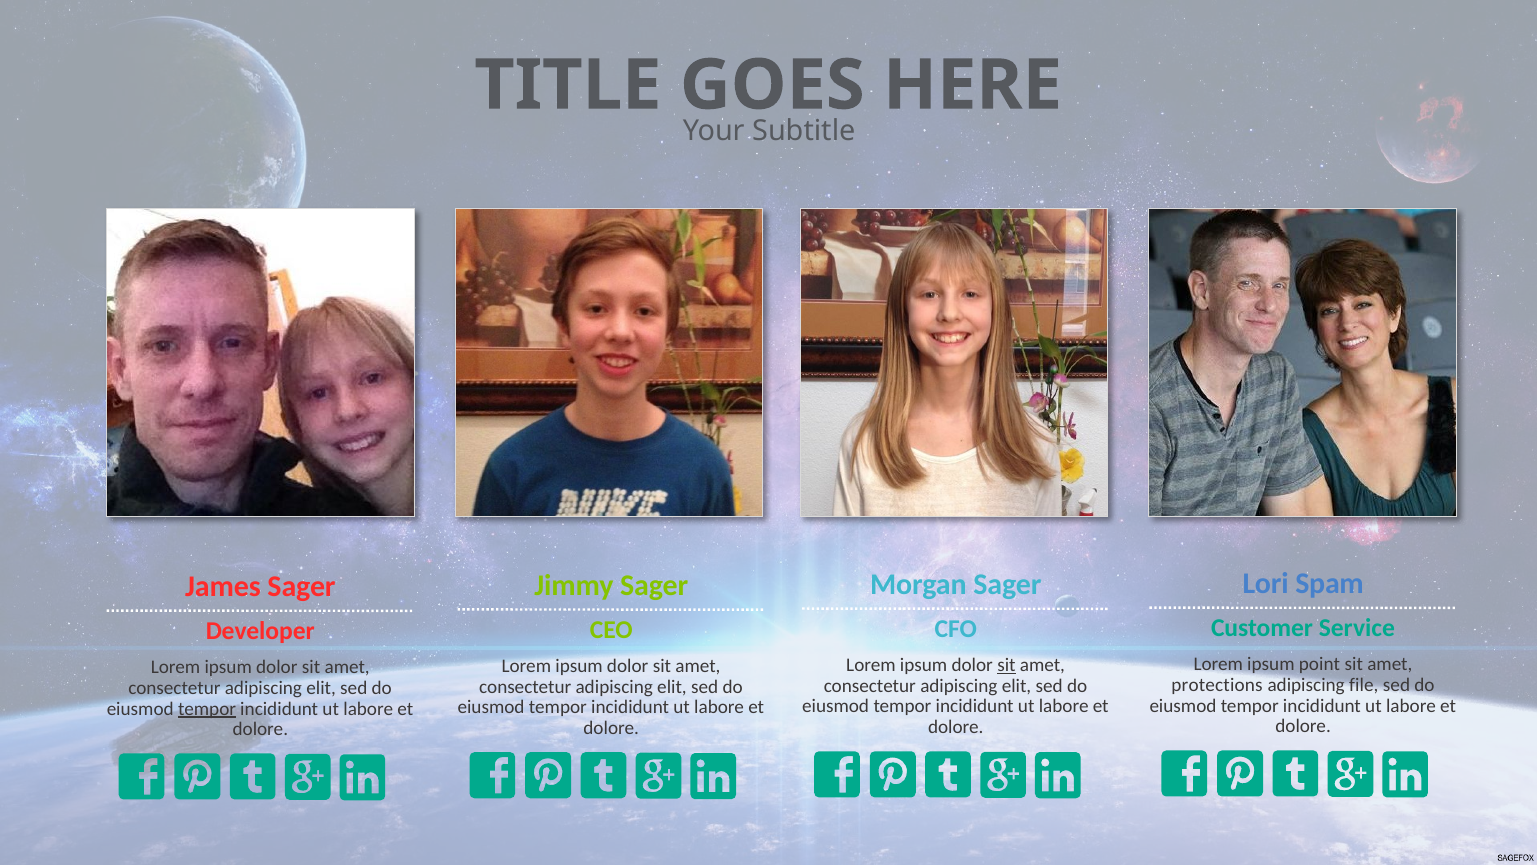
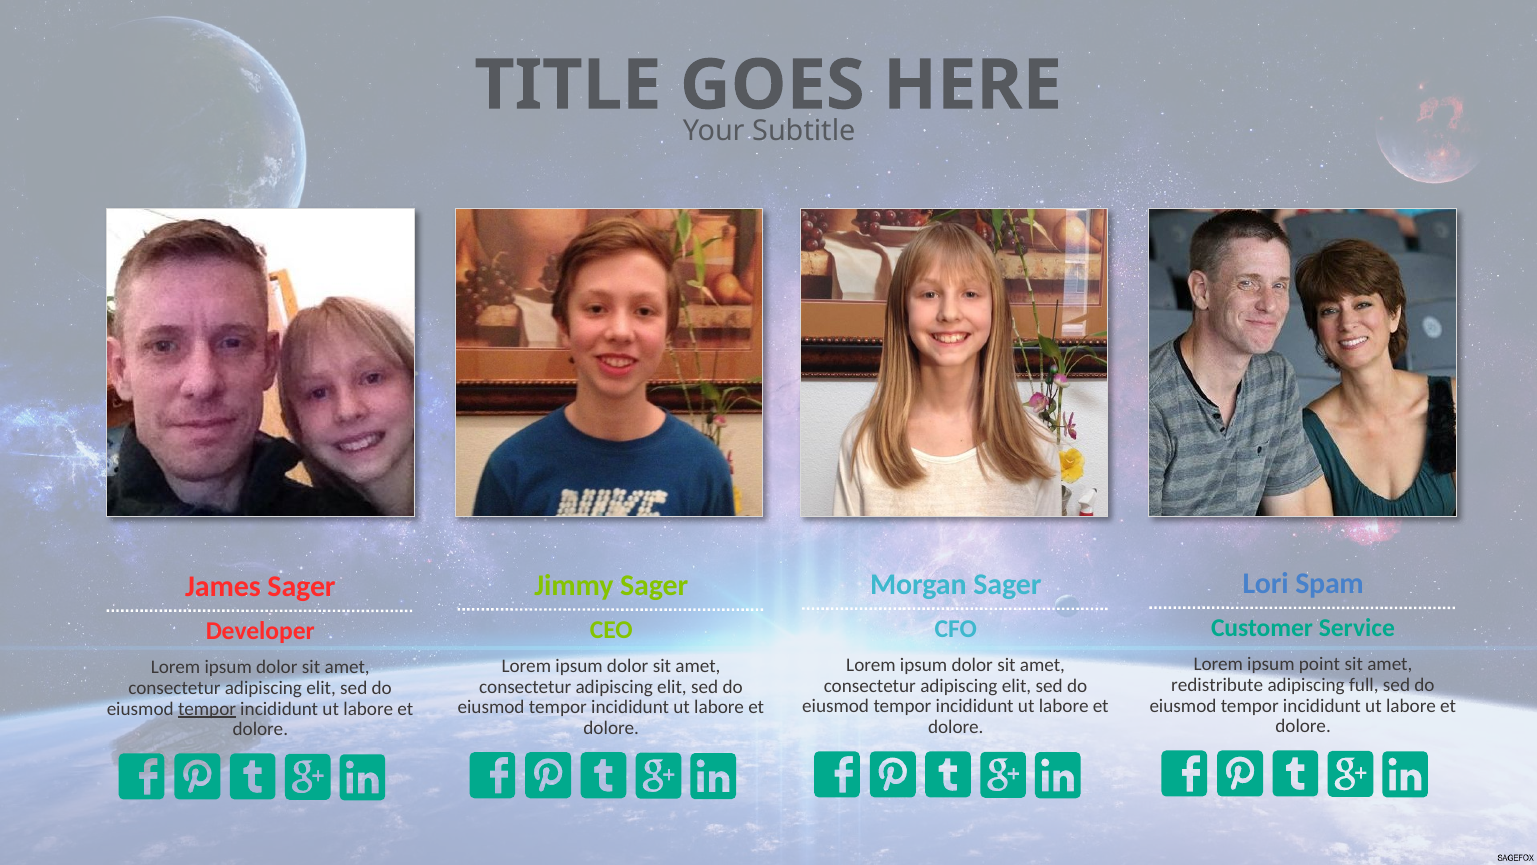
sit underline: present -> none (1006, 665)
protections: protections -> redistribute (1217, 685)
file: file -> full (1364, 685)
